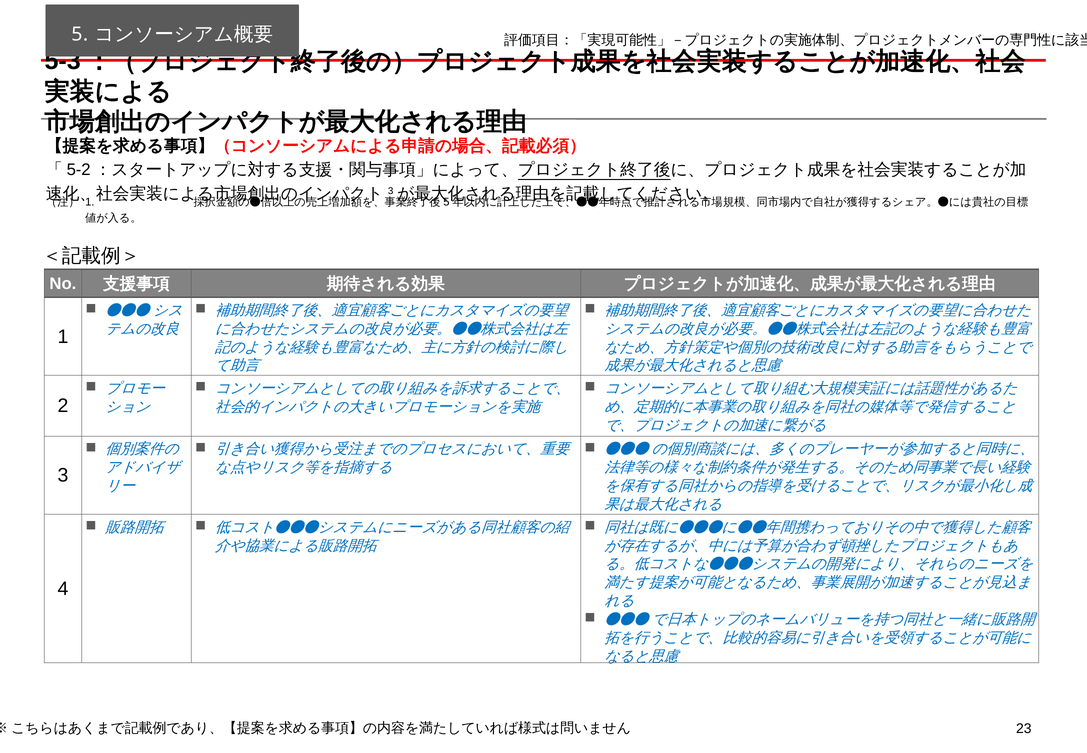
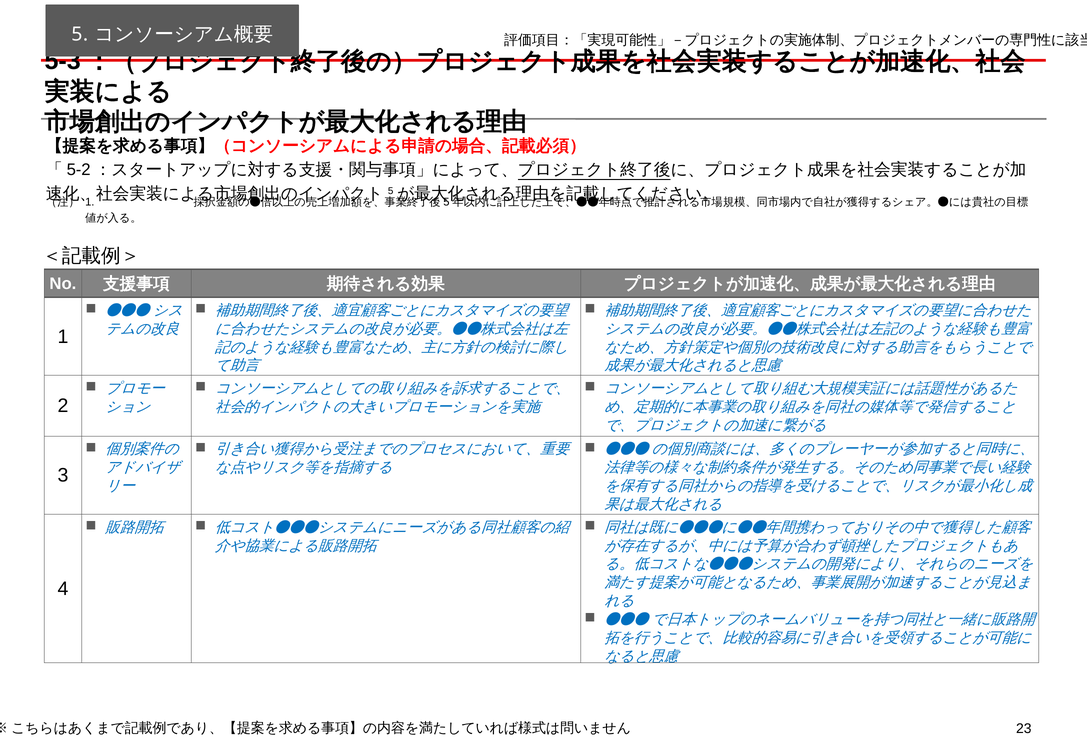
3: 3 -> 5 (391, 191)
